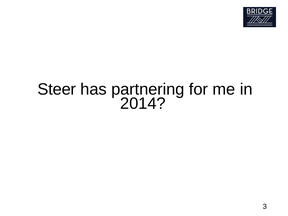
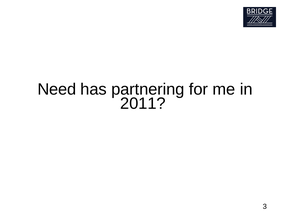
Steer: Steer -> Need (57, 89)
2014: 2014 -> 2011 (143, 103)
